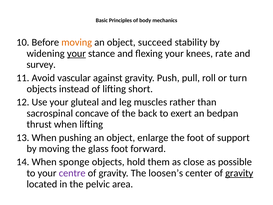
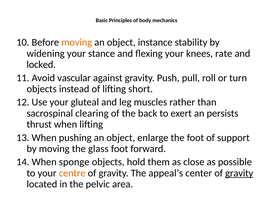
succeed: succeed -> instance (155, 42)
your underline: present -> none (76, 53)
survey: survey -> locked (41, 64)
concave: concave -> clearing (92, 113)
bedpan: bedpan -> persists (223, 113)
centre colour: purple -> orange (72, 173)
loosen’s: loosen’s -> appeal’s (166, 173)
